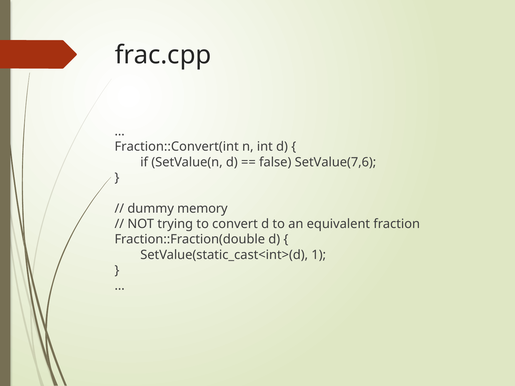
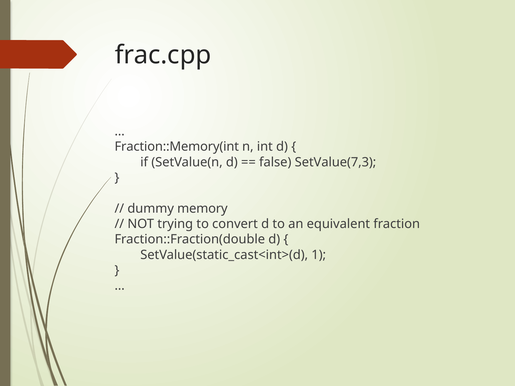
Fraction::Convert(int: Fraction::Convert(int -> Fraction::Memory(int (177, 147)
SetValue(7,6: SetValue(7,6 -> SetValue(7,3 (335, 162)
